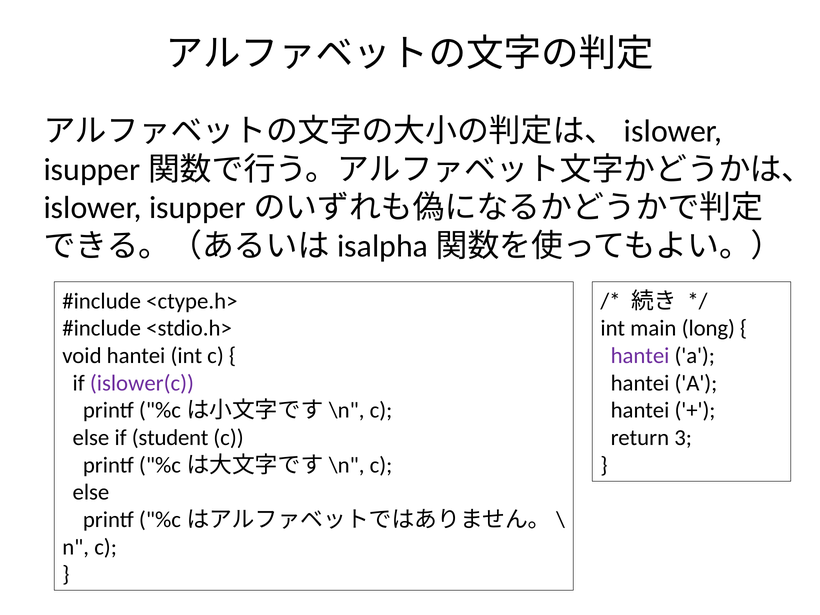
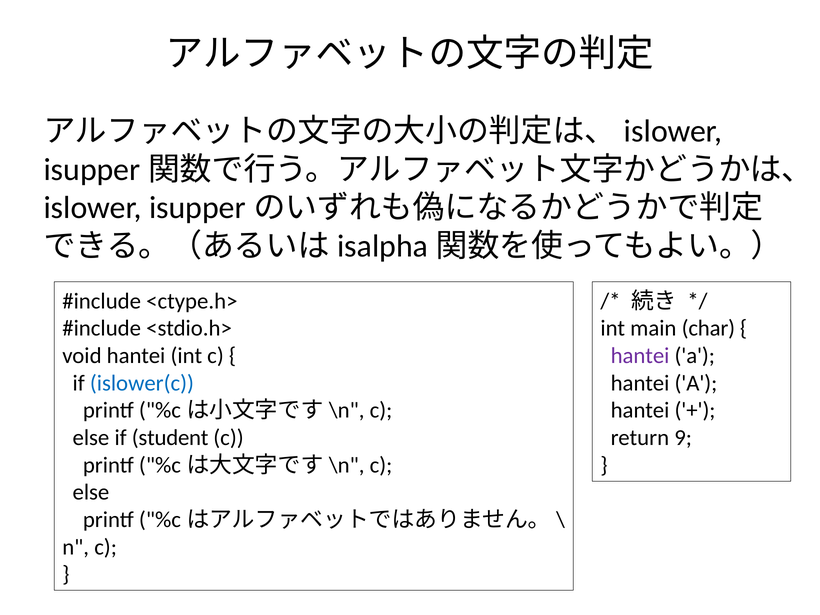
long: long -> char (708, 328)
islower(c colour: purple -> blue (142, 383)
3: 3 -> 9 (683, 438)
